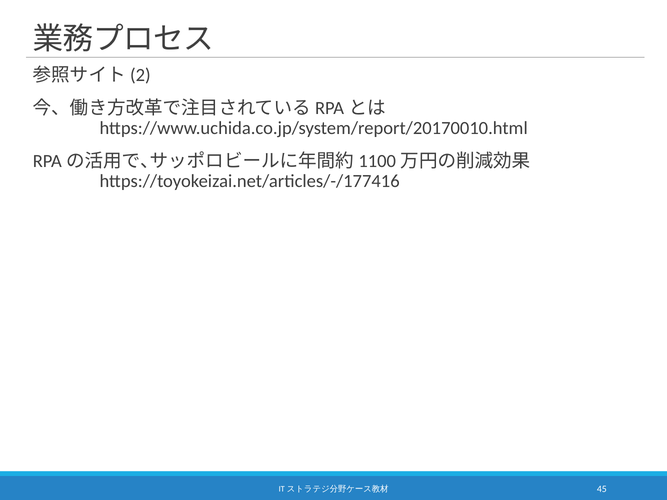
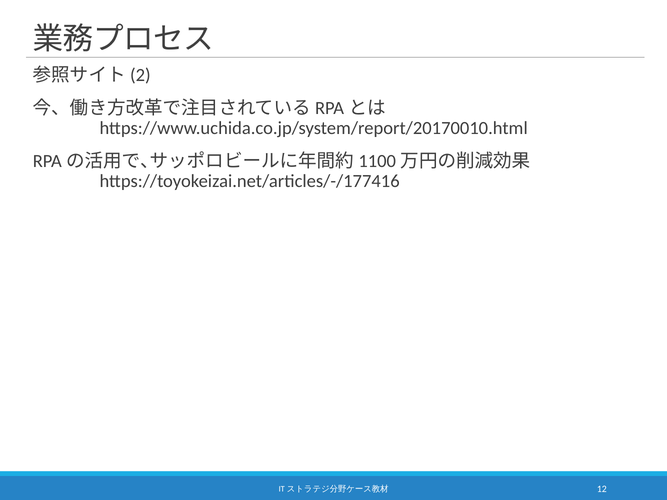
45: 45 -> 12 (602, 489)
